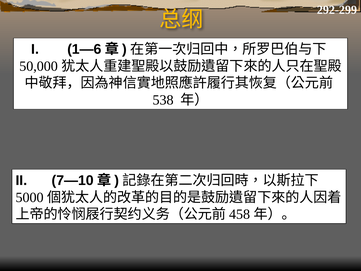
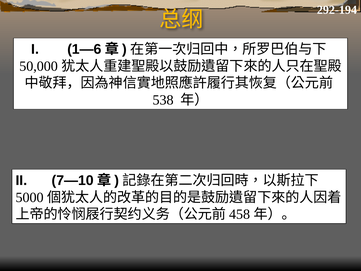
292-299: 292-299 -> 292-194 (337, 10)
